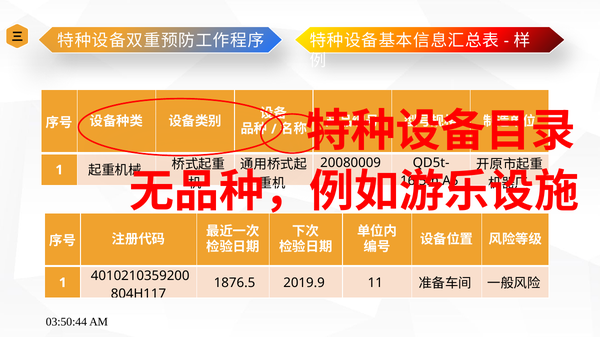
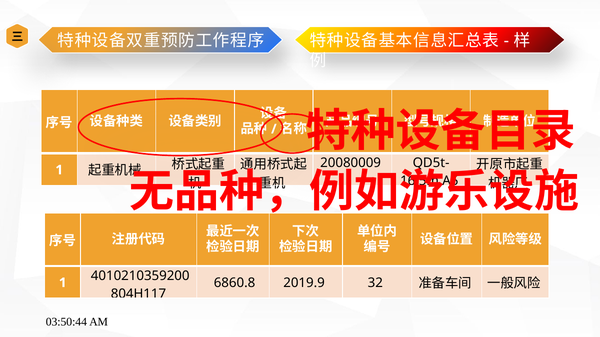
1876.5: 1876.5 -> 6860.8 (235, 283)
11: 11 -> 32 (375, 283)
